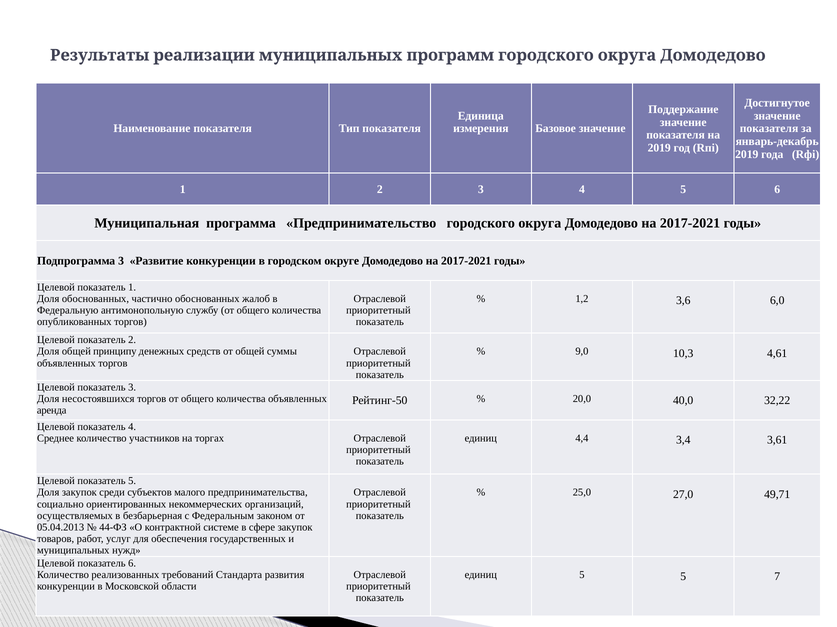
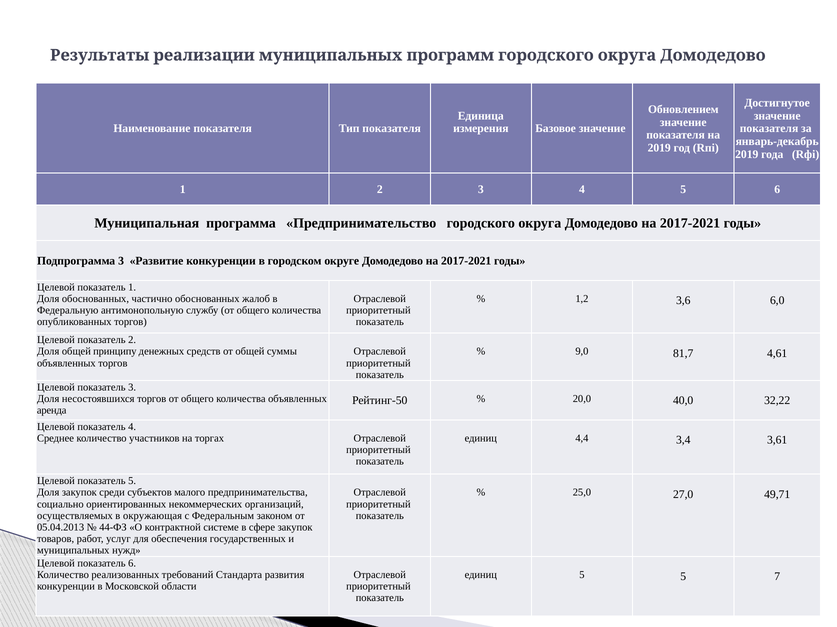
Поддержание: Поддержание -> Обновлением (683, 110)
10,3: 10,3 -> 81,7 (683, 354)
безбарьерная: безбарьерная -> окружающая (153, 516)
